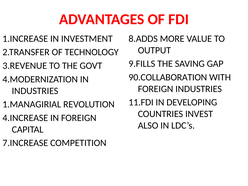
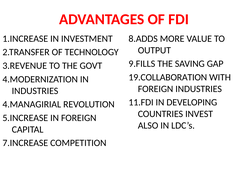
90.COLLABORATION: 90.COLLABORATION -> 19.COLLABORATION (168, 77)
1.MANAGIRIAL: 1.MANAGIRIAL -> 4.MANAGIRIAL (32, 104)
4.INCREASE: 4.INCREASE -> 5.INCREASE (25, 118)
